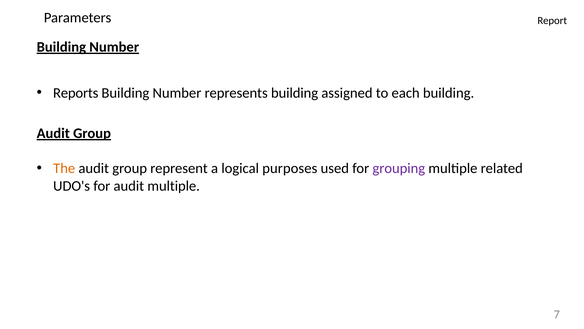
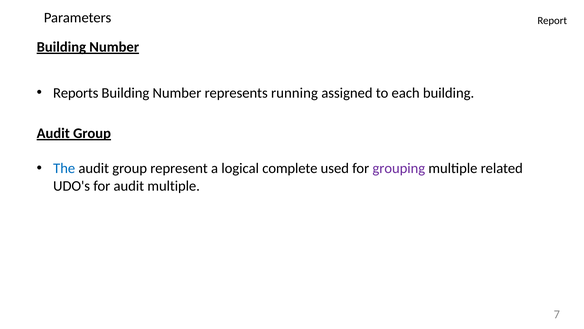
represents building: building -> running (294, 93)
The colour: orange -> blue (64, 168)
purposes: purposes -> complete (290, 168)
